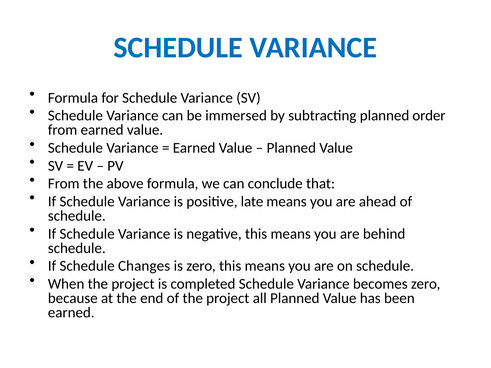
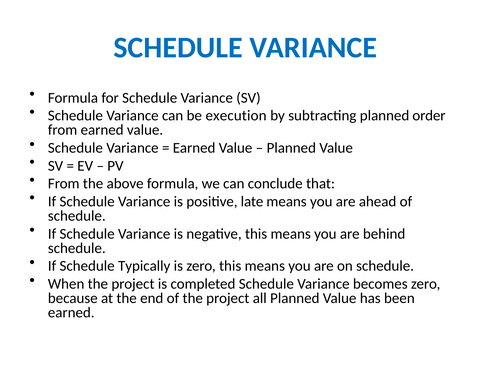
immersed: immersed -> execution (236, 116)
Changes: Changes -> Typically (144, 266)
